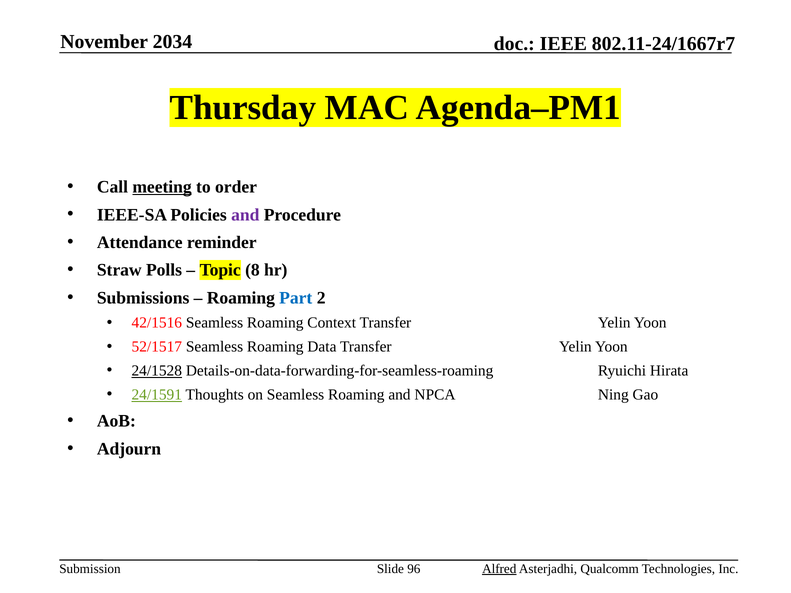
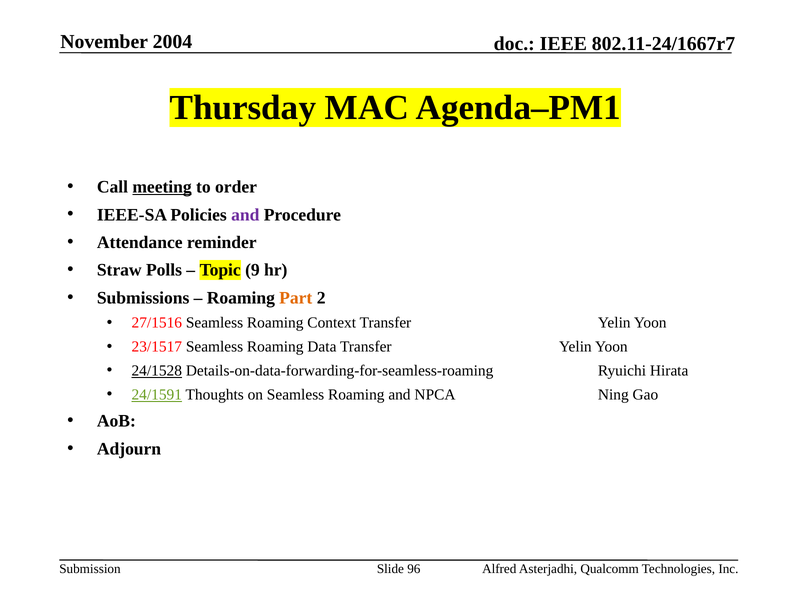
2034: 2034 -> 2004 (172, 42)
8: 8 -> 9 (252, 270)
Part colour: blue -> orange (296, 298)
42/1516: 42/1516 -> 27/1516 (157, 323)
52/1517: 52/1517 -> 23/1517 (157, 347)
Alfred underline: present -> none (499, 569)
